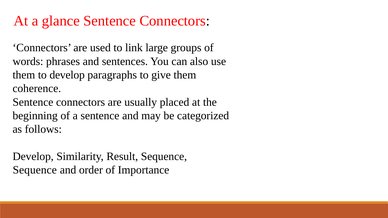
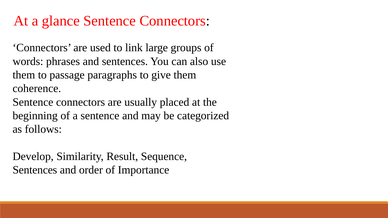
to develop: develop -> passage (67, 75)
Sequence: Sequence -> Sentences (35, 170)
